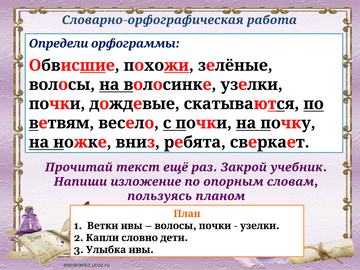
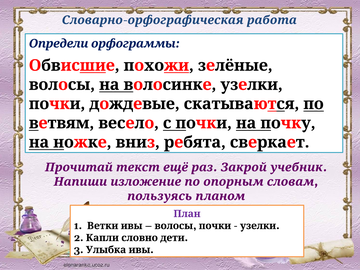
План colour: orange -> purple (187, 214)
